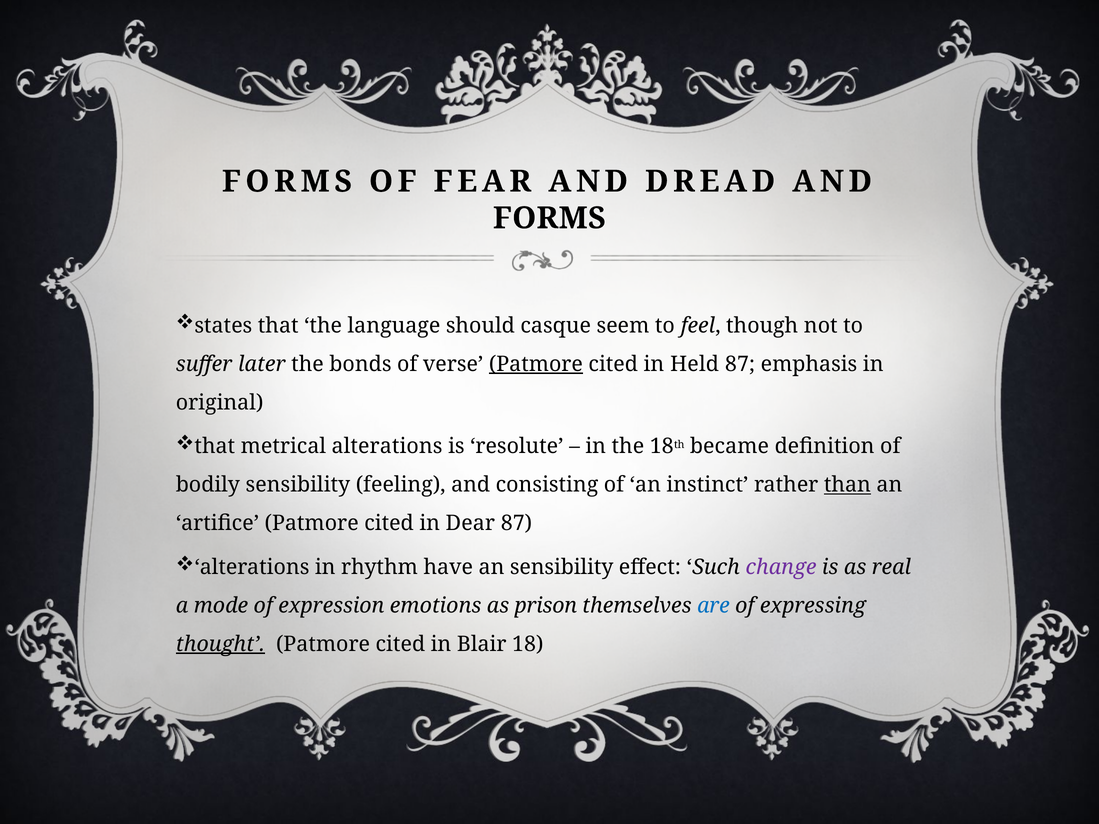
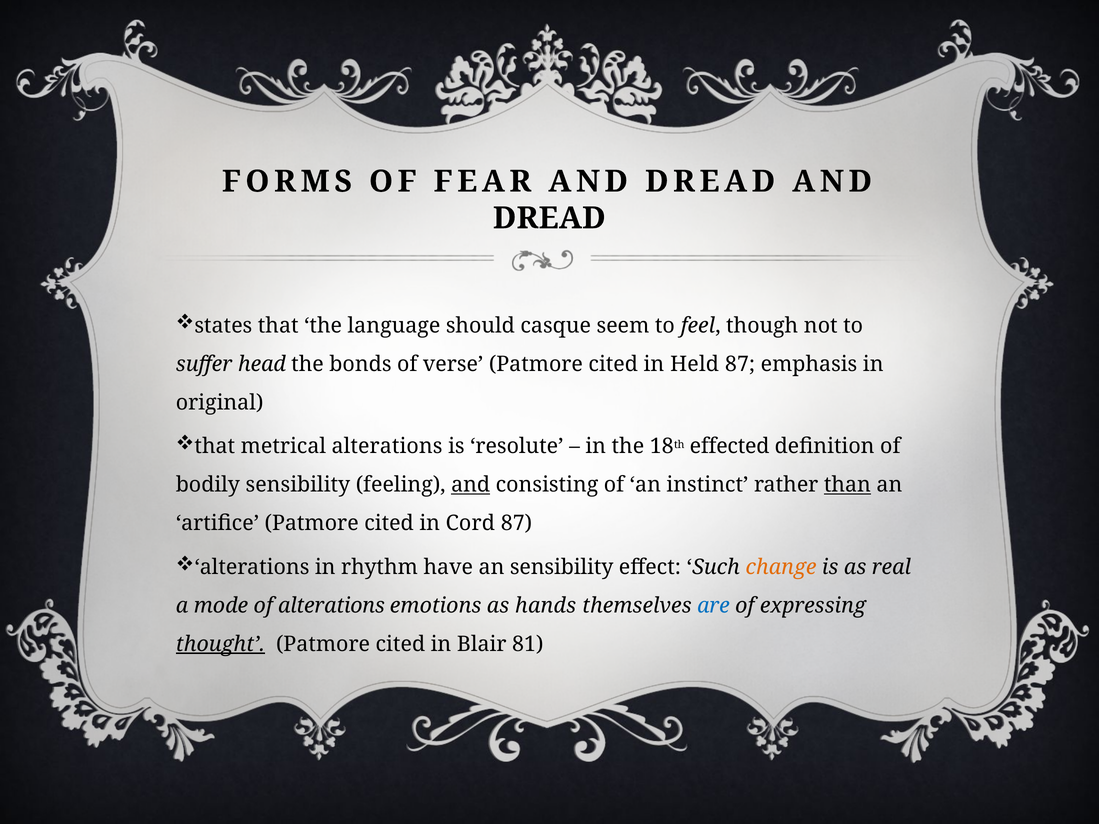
FORMS: FORMS -> DREAD (549, 218)
later: later -> head (262, 364)
Patmore underline: present -> none (536, 364)
became: became -> effected (730, 447)
and underline: none -> present (471, 485)
Dear: Dear -> Cord (470, 523)
change colour: purple -> orange (781, 567)
of expression: expression -> alterations (331, 606)
prison: prison -> hands (546, 606)
18: 18 -> 81 (528, 644)
